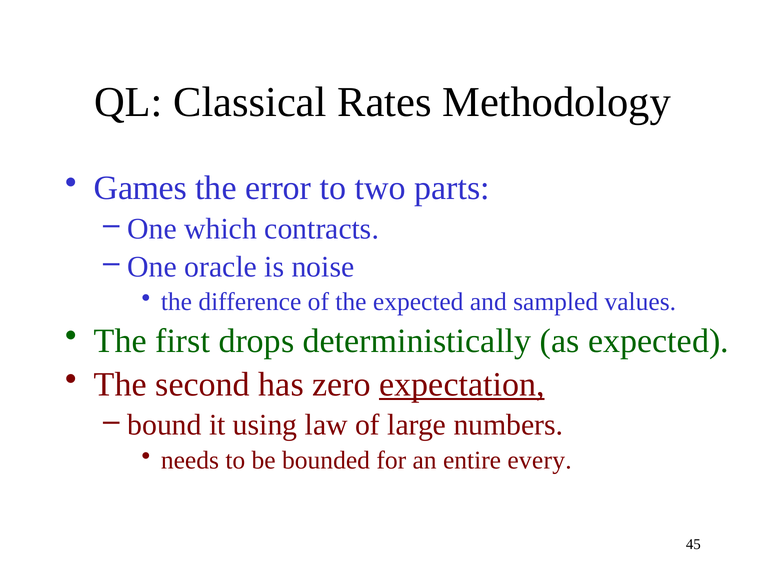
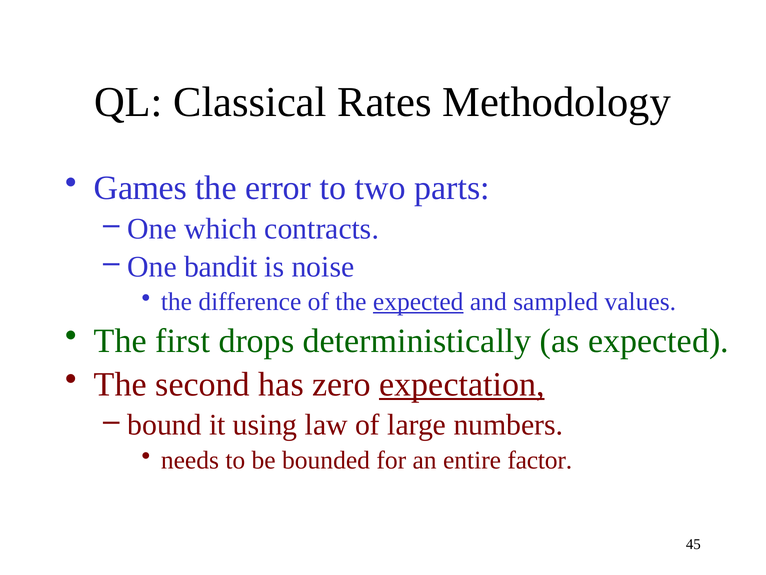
oracle: oracle -> bandit (221, 267)
expected underline: none -> present (418, 302)
every: every -> factor (540, 460)
